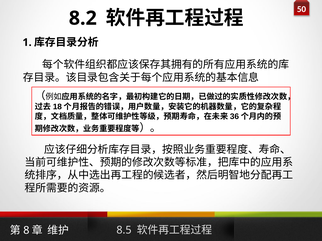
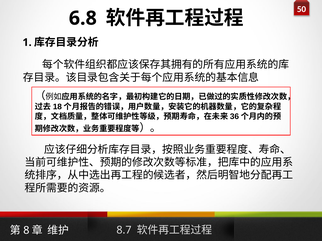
8.2: 8.2 -> 6.8 (83, 18)
8.5: 8.5 -> 8.7 (124, 231)
